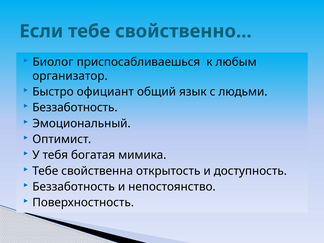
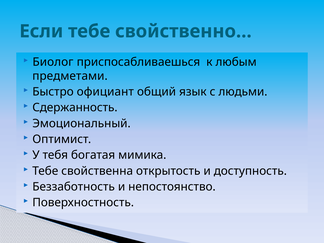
организатор: организатор -> предметами (70, 76)
Беззаботность: Беззаботность -> Сдержанность (75, 108)
